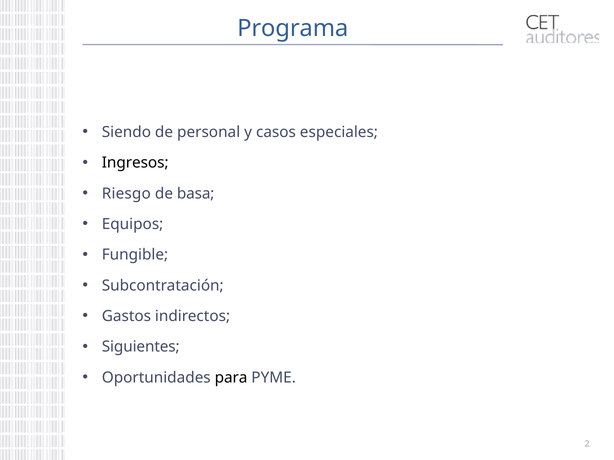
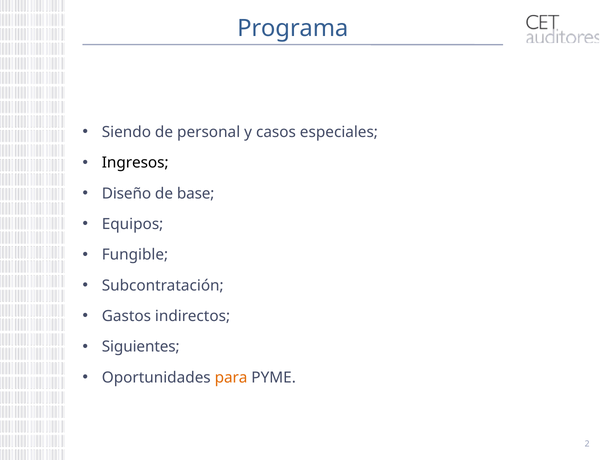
Riesgo: Riesgo -> Diseño (126, 194)
basa: basa -> base (196, 194)
para colour: black -> orange (231, 378)
